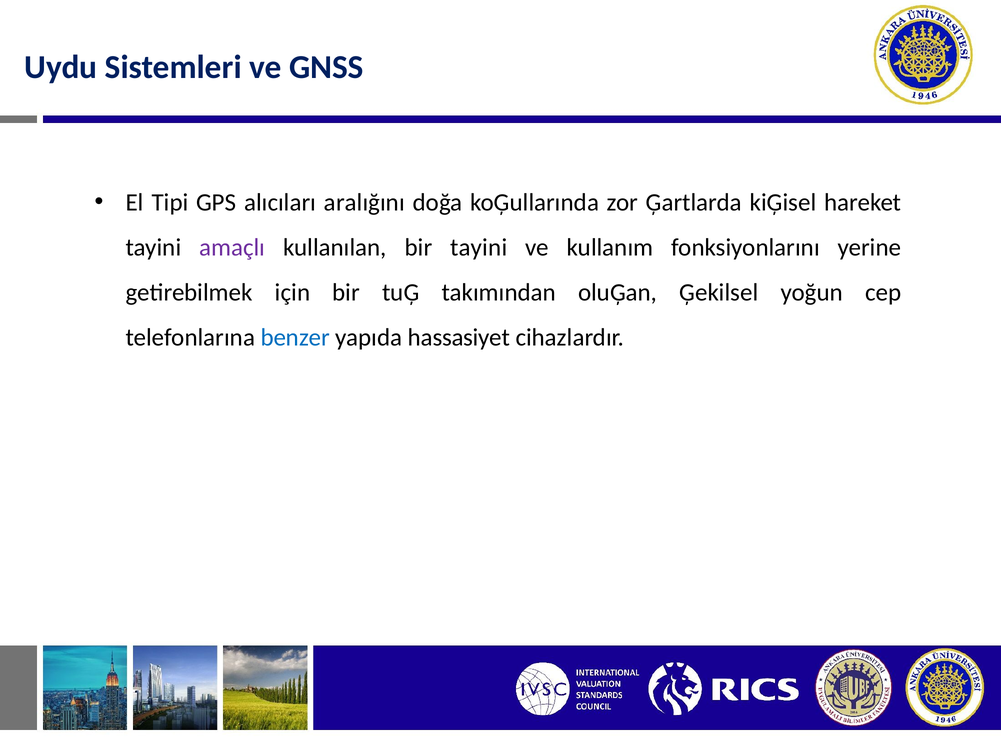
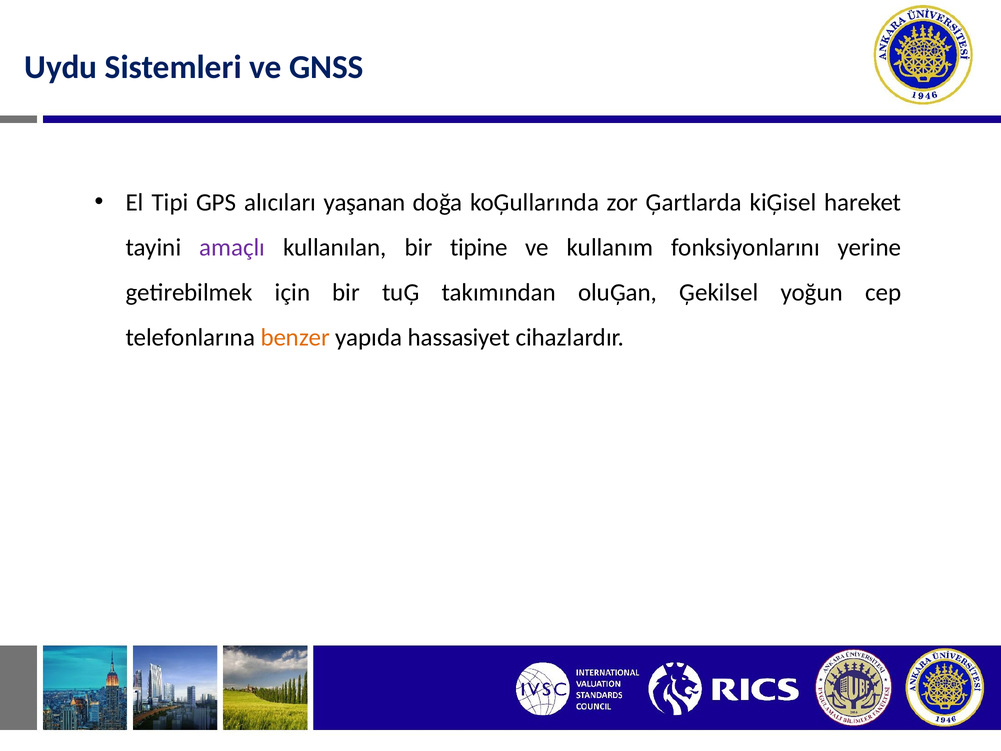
aralığını: aralığını -> yaşanan (365, 202)
bir tayini: tayini -> tipine (479, 248)
benzer colour: blue -> orange (295, 338)
